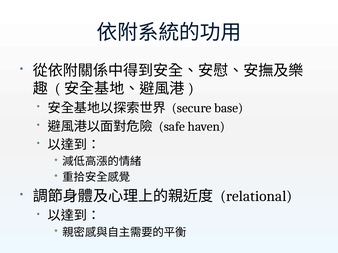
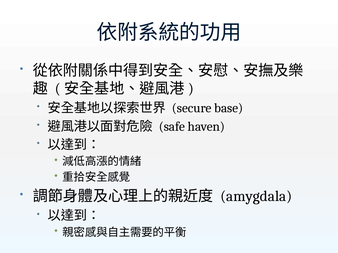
relational: relational -> amygdala (256, 197)
